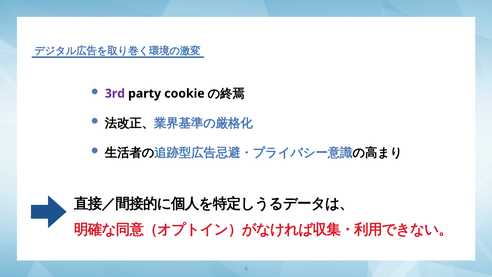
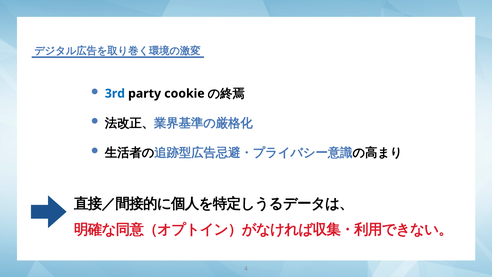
3rd colour: purple -> blue (115, 93)
